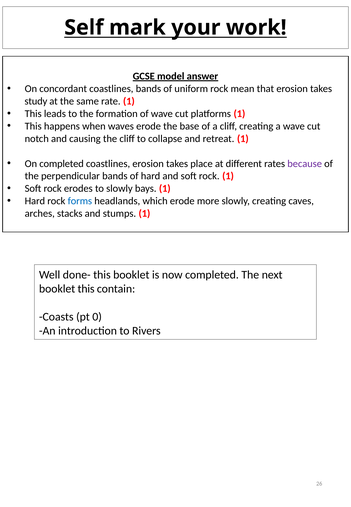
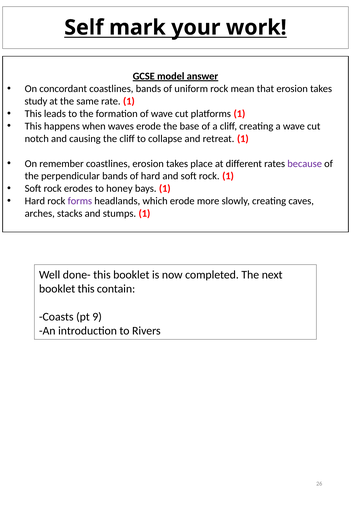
On completed: completed -> remember (62, 164)
to slowly: slowly -> honey (119, 189)
forms colour: blue -> purple (80, 201)
0: 0 -> 9 (97, 317)
